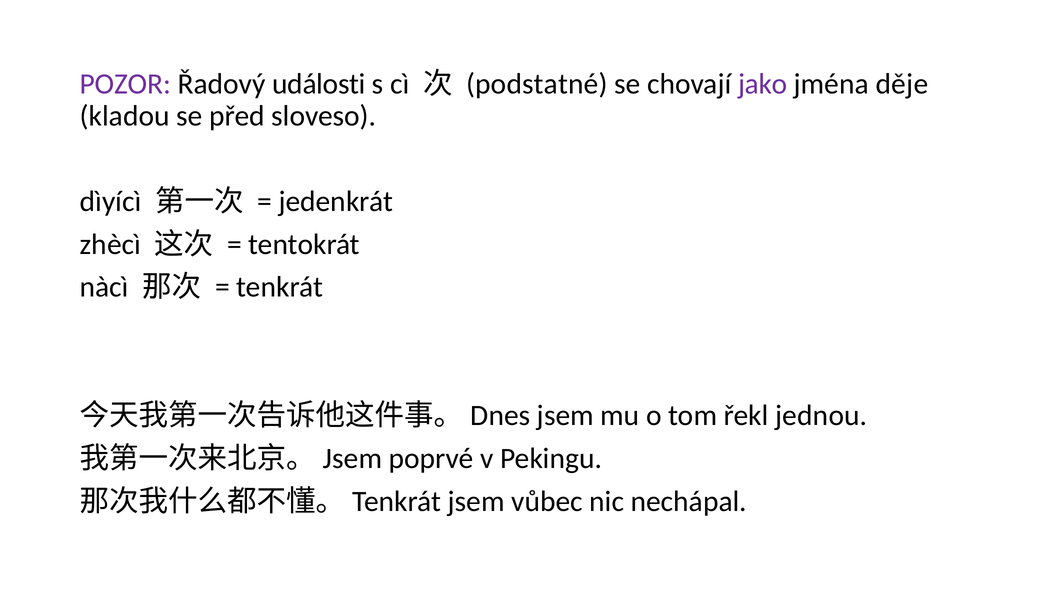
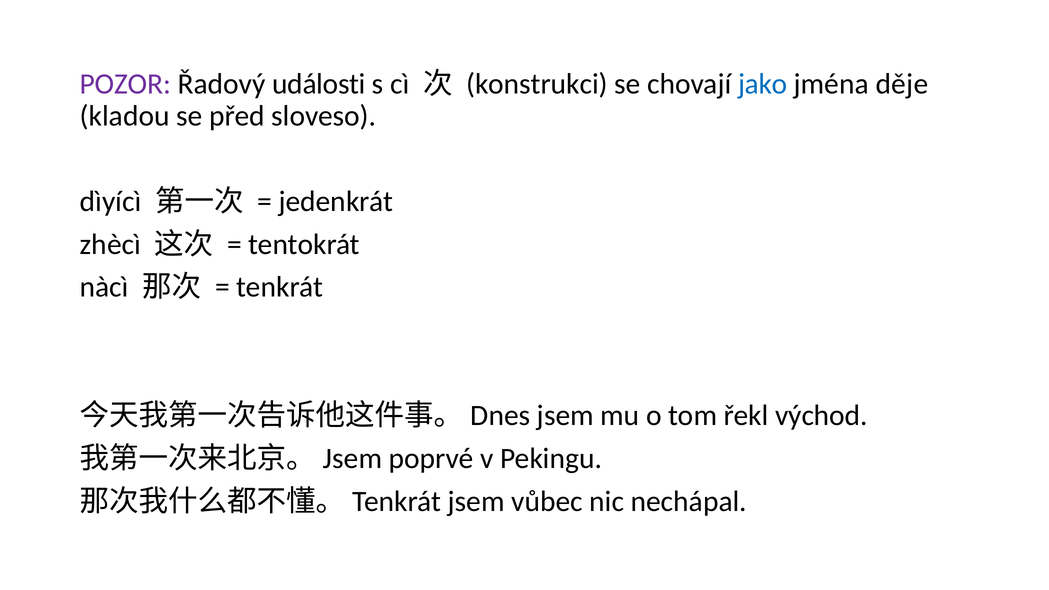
podstatné: podstatné -> konstrukci (537, 84)
jako colour: purple -> blue (763, 84)
jednou: jednou -> východ (821, 416)
